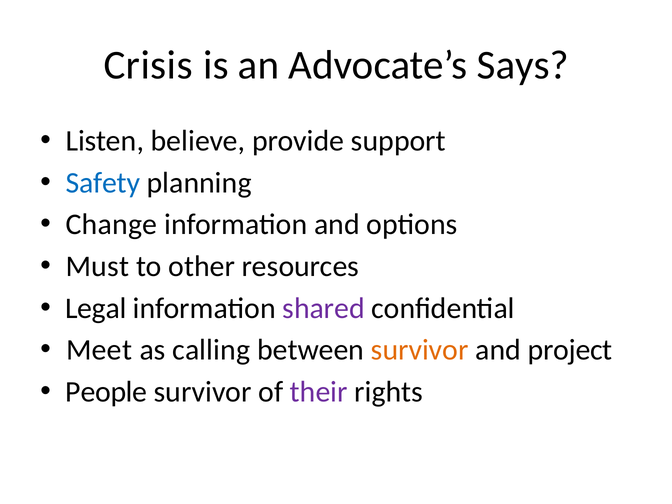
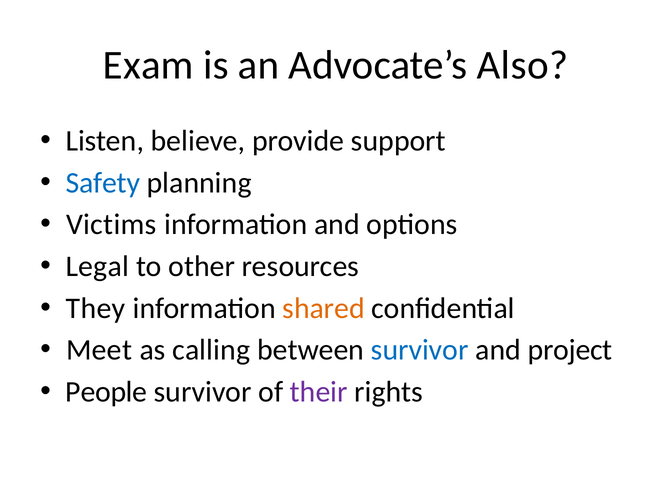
Crisis: Crisis -> Exam (148, 65)
Says: Says -> Also (523, 65)
Change: Change -> Victims (111, 225)
Must: Must -> Legal (97, 266)
Legal: Legal -> They (96, 308)
shared colour: purple -> orange (324, 308)
survivor colour: orange -> blue (420, 350)
